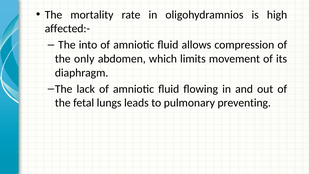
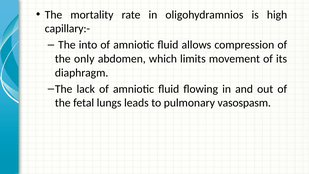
affected:-: affected:- -> capillary:- (67, 29)
preventing: preventing -> vasospasm (244, 103)
